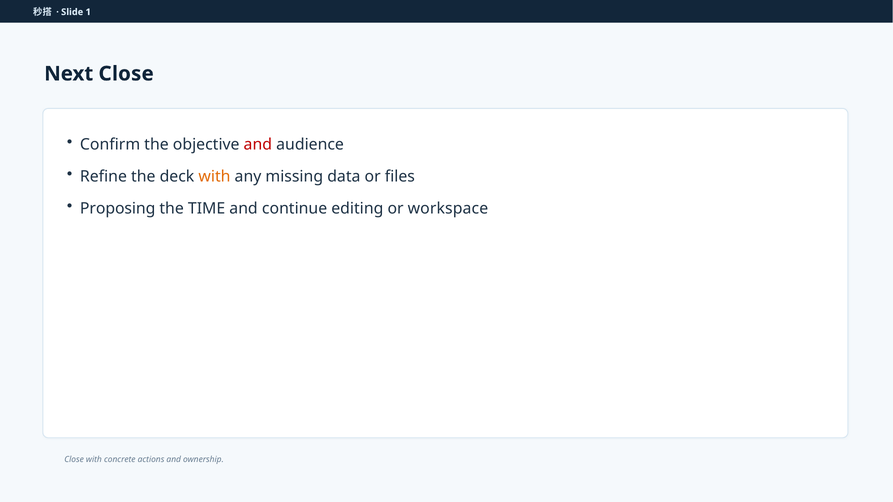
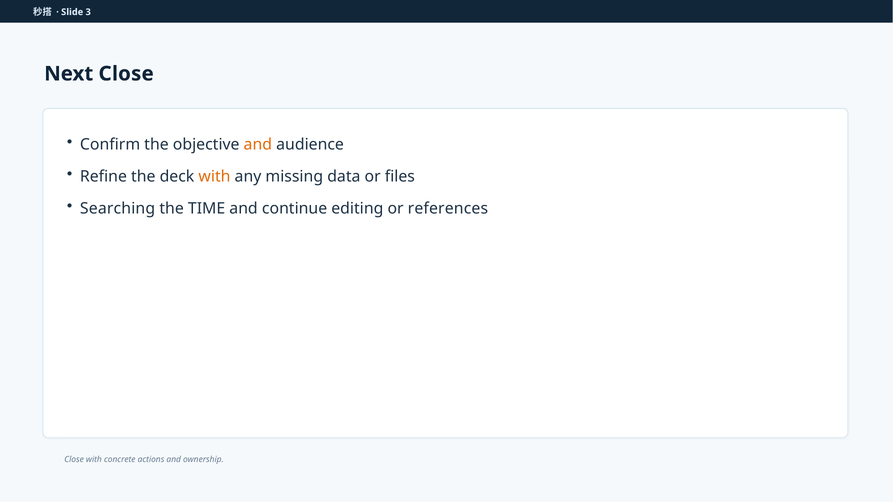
1: 1 -> 3 (88, 12)
and colour: red -> orange (258, 145)
Proposing: Proposing -> Searching (118, 209)
workspace: workspace -> references (448, 209)
